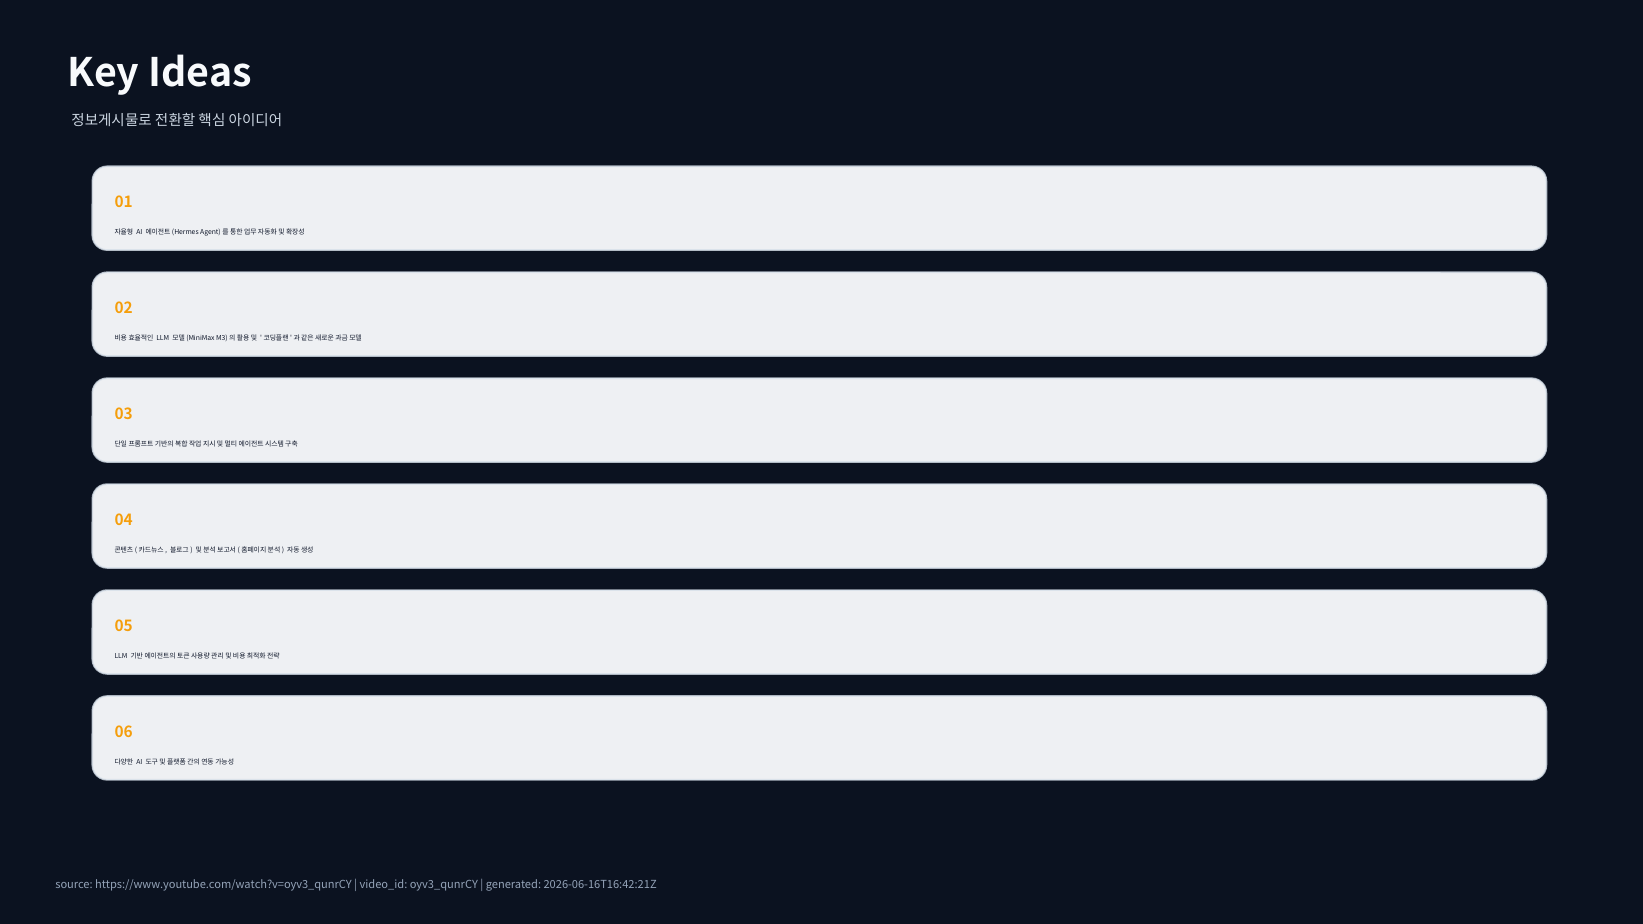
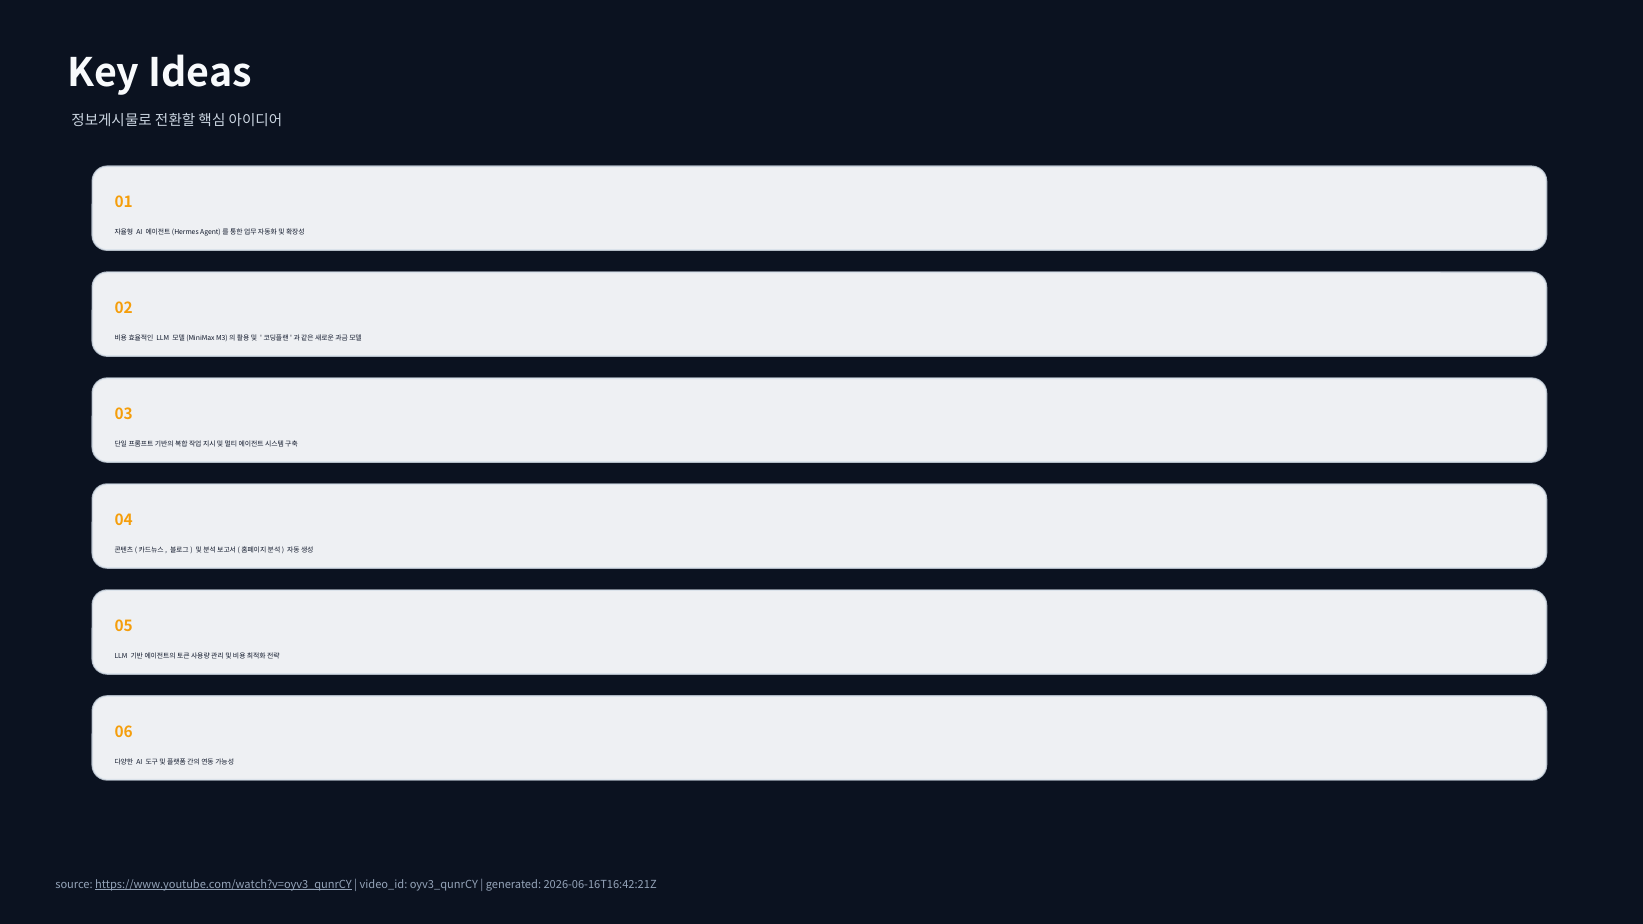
https://www.youtube.com/watch?v=oyv3_qunrCY underline: none -> present (223, 885)
